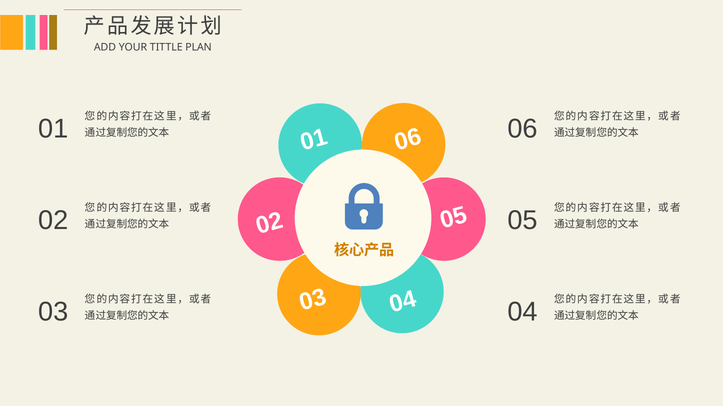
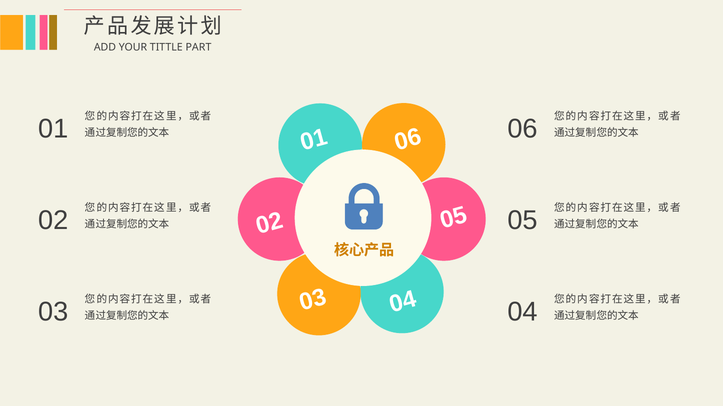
PLAN: PLAN -> PART (198, 47)
